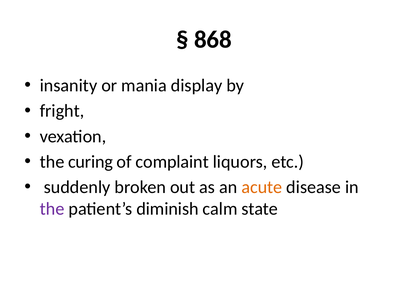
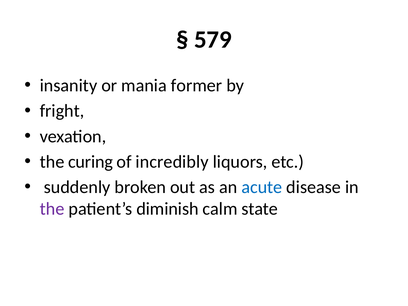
868: 868 -> 579 (213, 39)
display: display -> former (197, 86)
complaint: complaint -> incredibly (172, 162)
acute colour: orange -> blue (262, 187)
